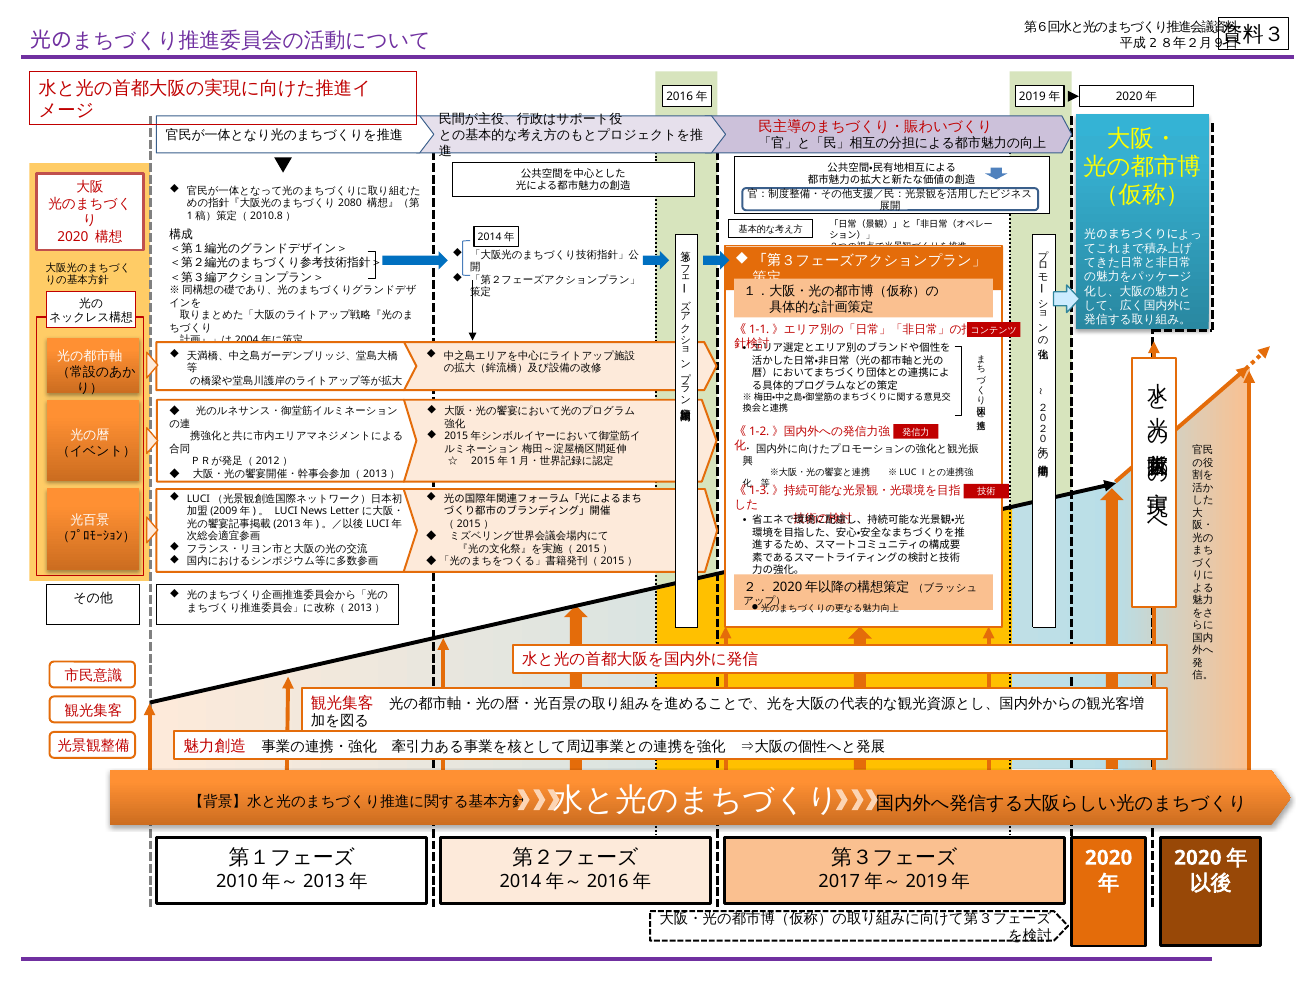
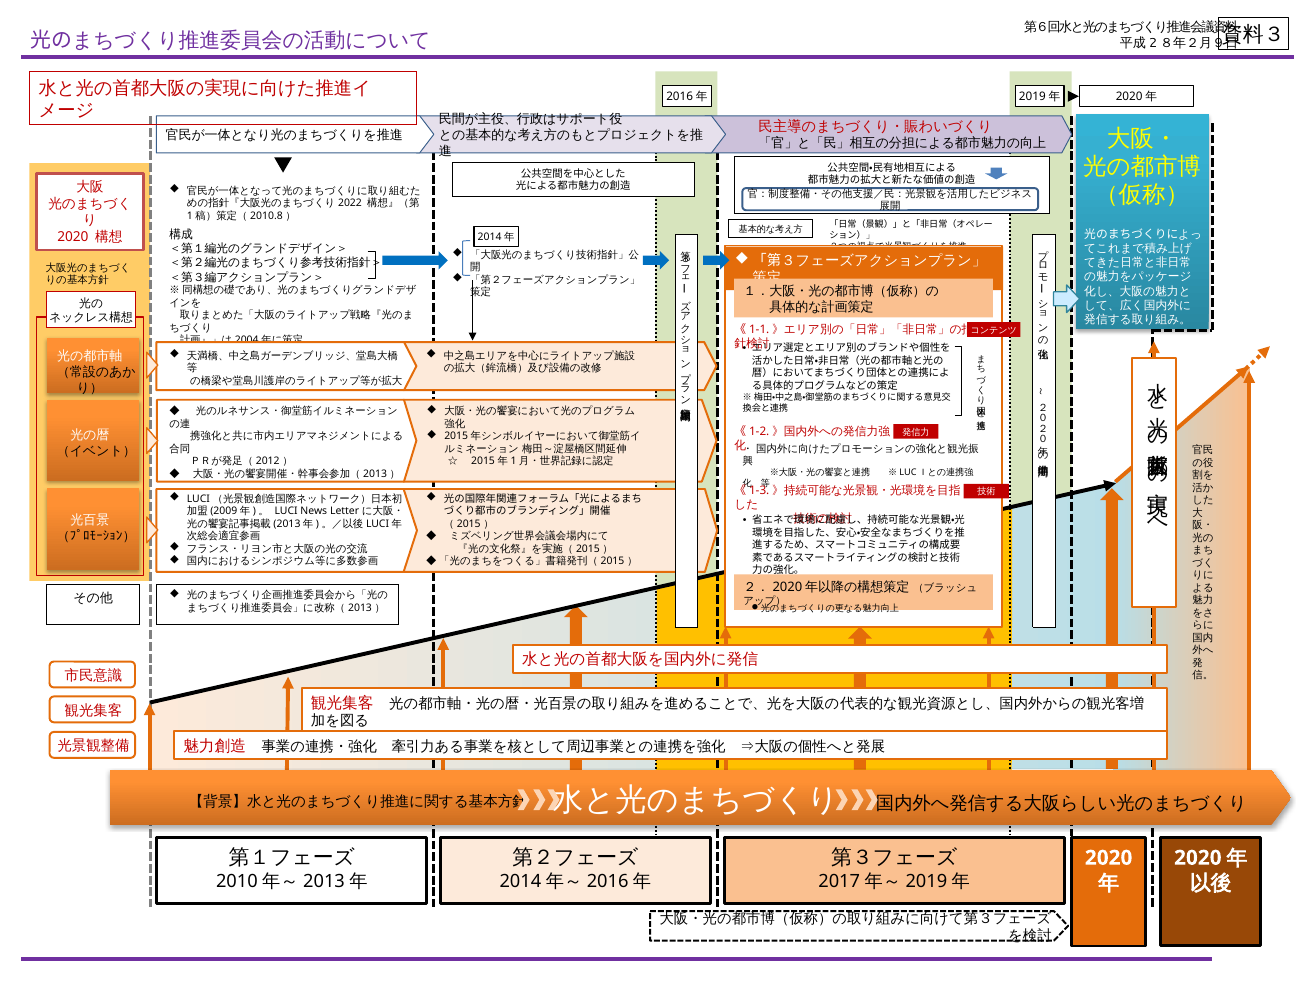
2080: 2080 -> 2022 (350, 203)
